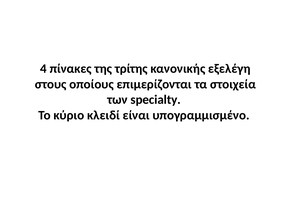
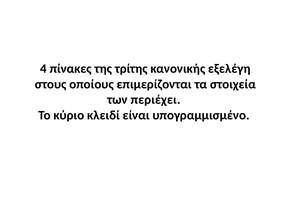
specialty: specialty -> περιέχει (156, 100)
